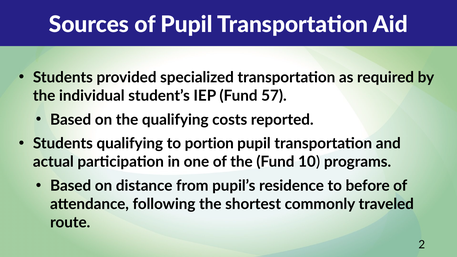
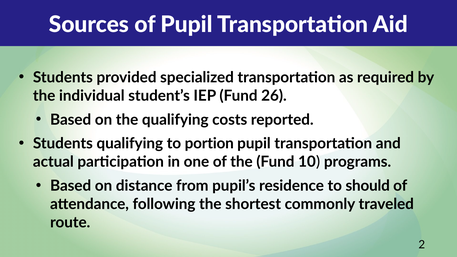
57: 57 -> 26 (274, 96)
before: before -> should (368, 186)
